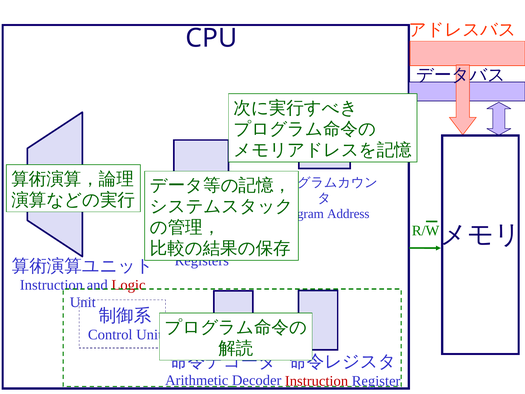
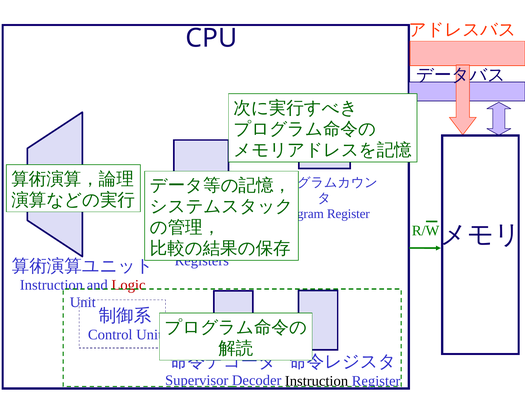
Address: Address -> Register (348, 214)
Arithmetic: Arithmetic -> Supervisor (197, 380)
Instruction colour: red -> black (317, 381)
